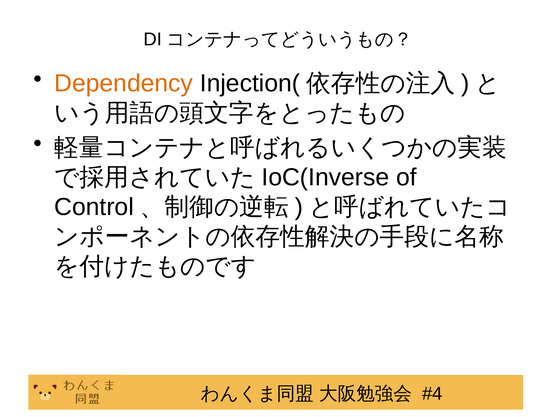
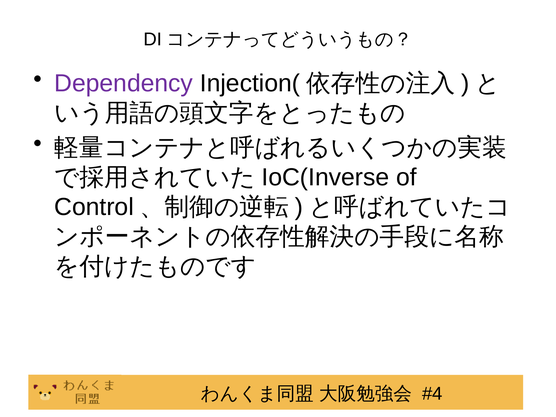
Dependency colour: orange -> purple (124, 83)
